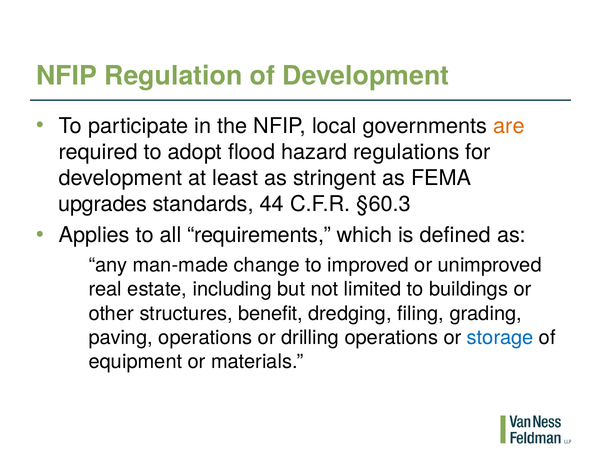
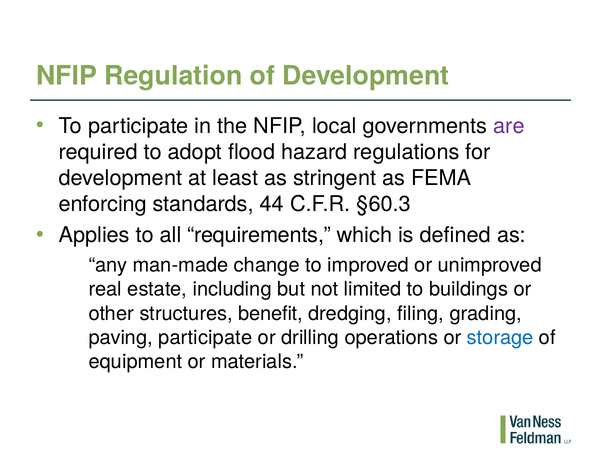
are colour: orange -> purple (509, 126)
upgrades: upgrades -> enforcing (103, 204)
paving operations: operations -> participate (205, 337)
